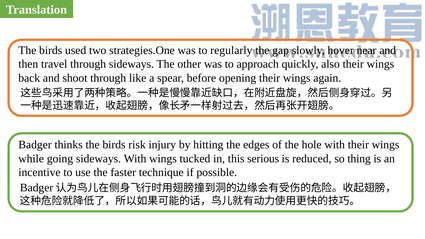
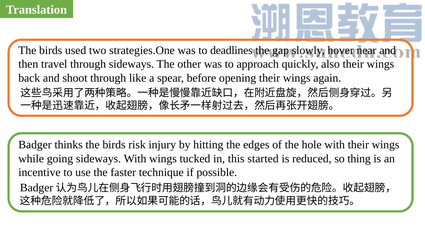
regularly: regularly -> deadlines (231, 50)
serious: serious -> started (263, 159)
